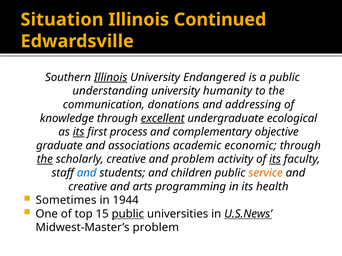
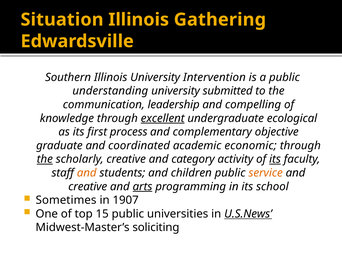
Continued: Continued -> Gathering (220, 20)
Illinois underline: present -> none (111, 77)
Endangered: Endangered -> Intervention (214, 77)
humanity: humanity -> submitted (228, 91)
donations: donations -> leadership (174, 105)
addressing: addressing -> compelling (253, 105)
its underline: present -> none (79, 132)
associations: associations -> coordinated (139, 146)
and problem: problem -> category (193, 160)
and colour: blue -> orange (87, 173)
arts underline: none -> present (142, 187)
health: health -> school (272, 187)
1944: 1944 -> 1907 (126, 201)
public underline: present -> none (128, 214)
Midwest-Master’s problem: problem -> soliciting (156, 228)
